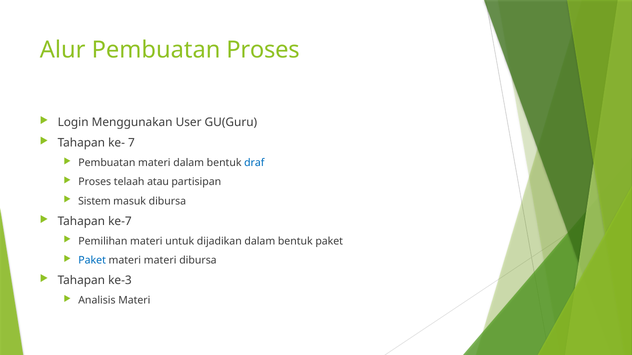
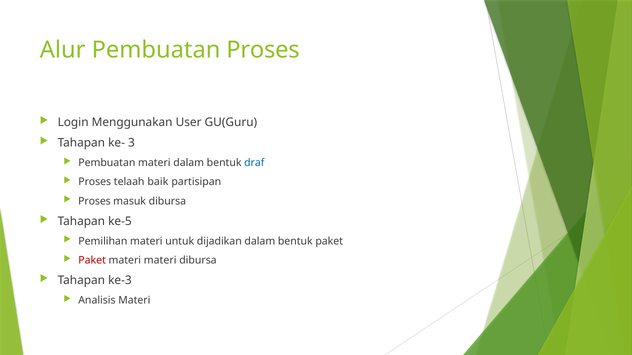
7: 7 -> 3 (131, 143)
atau: atau -> baik (158, 182)
Sistem: Sistem -> Proses (94, 201)
ke-7: ke-7 -> ke-5 (120, 222)
Paket colour: blue -> red (92, 261)
